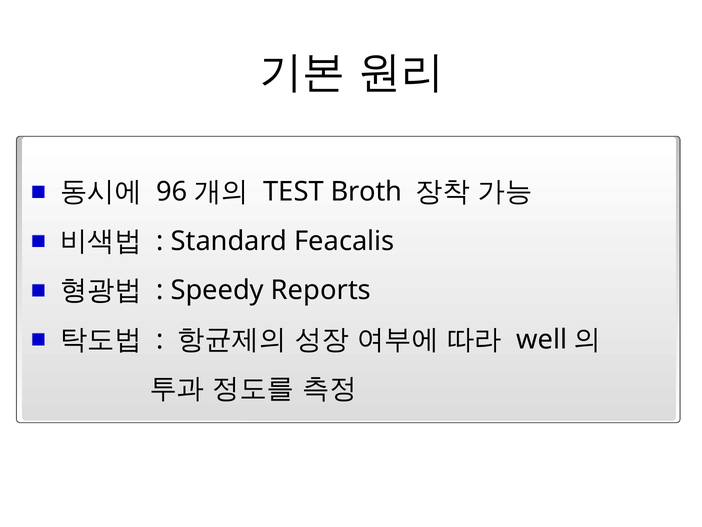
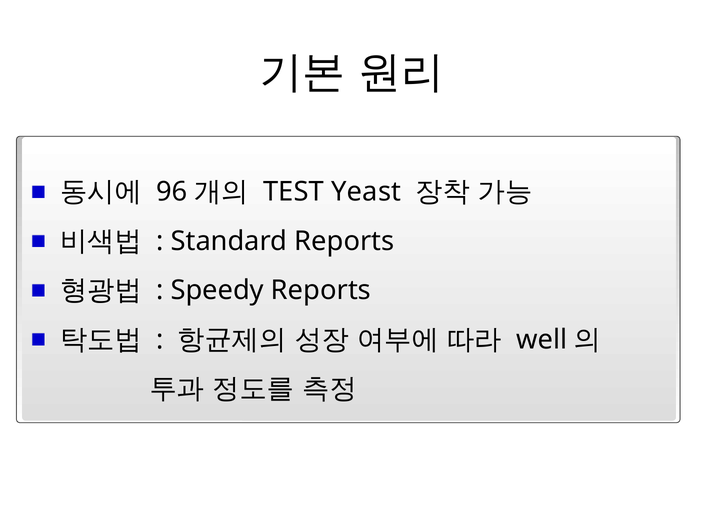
Broth: Broth -> Yeast (366, 192)
Standard Feacalis: Feacalis -> Reports (344, 241)
